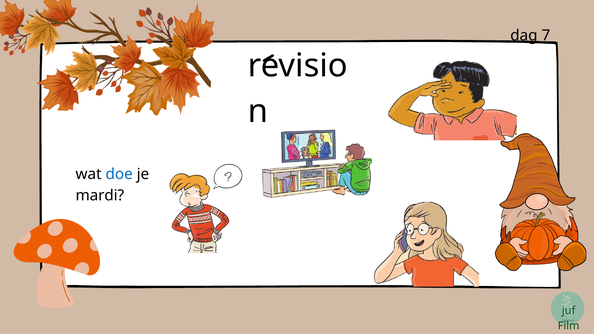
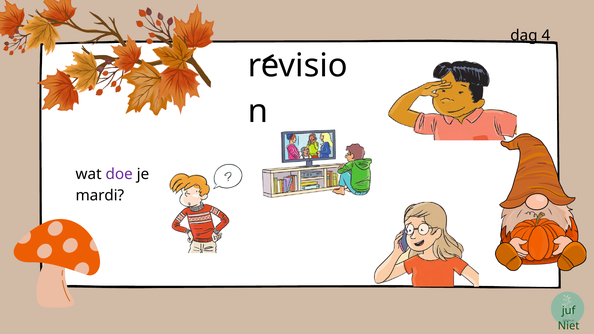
7: 7 -> 4 (546, 35)
doe colour: blue -> purple (119, 174)
Film: Film -> Niet (569, 326)
